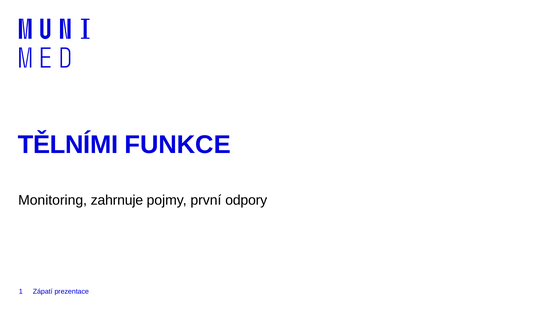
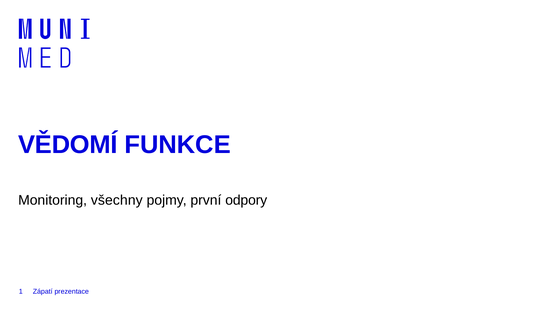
TĚLNÍMI: TĚLNÍMI -> VĚDOMÍ (68, 145)
zahrnuje: zahrnuje -> všechny (117, 200)
